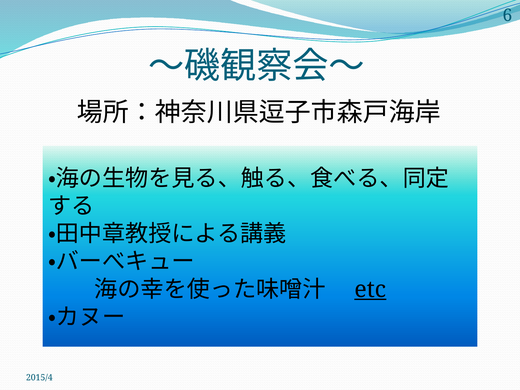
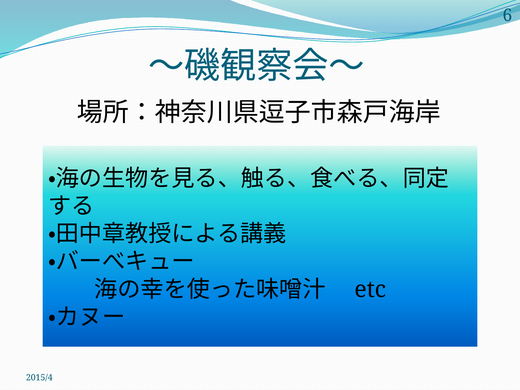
etc underline: present -> none (370, 289)
